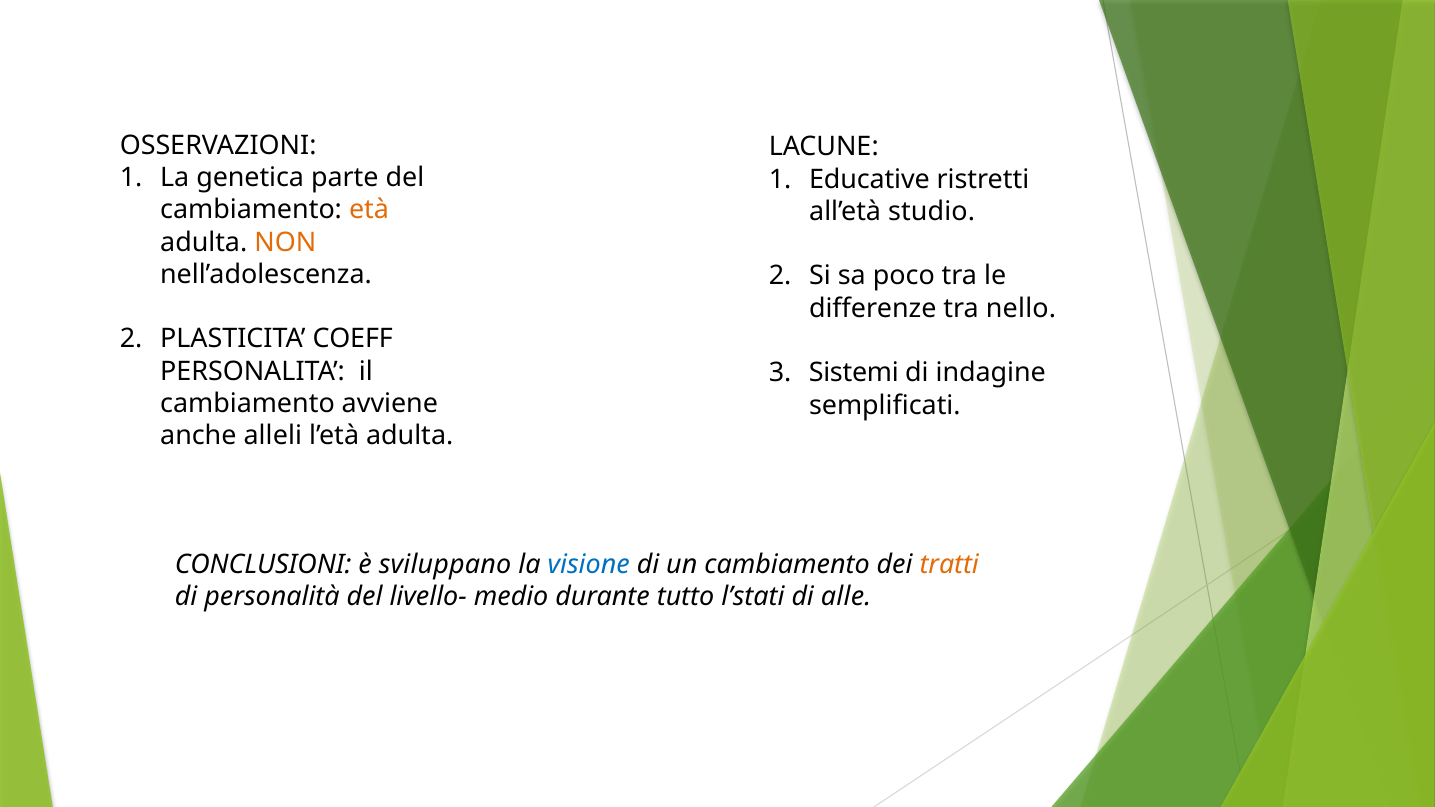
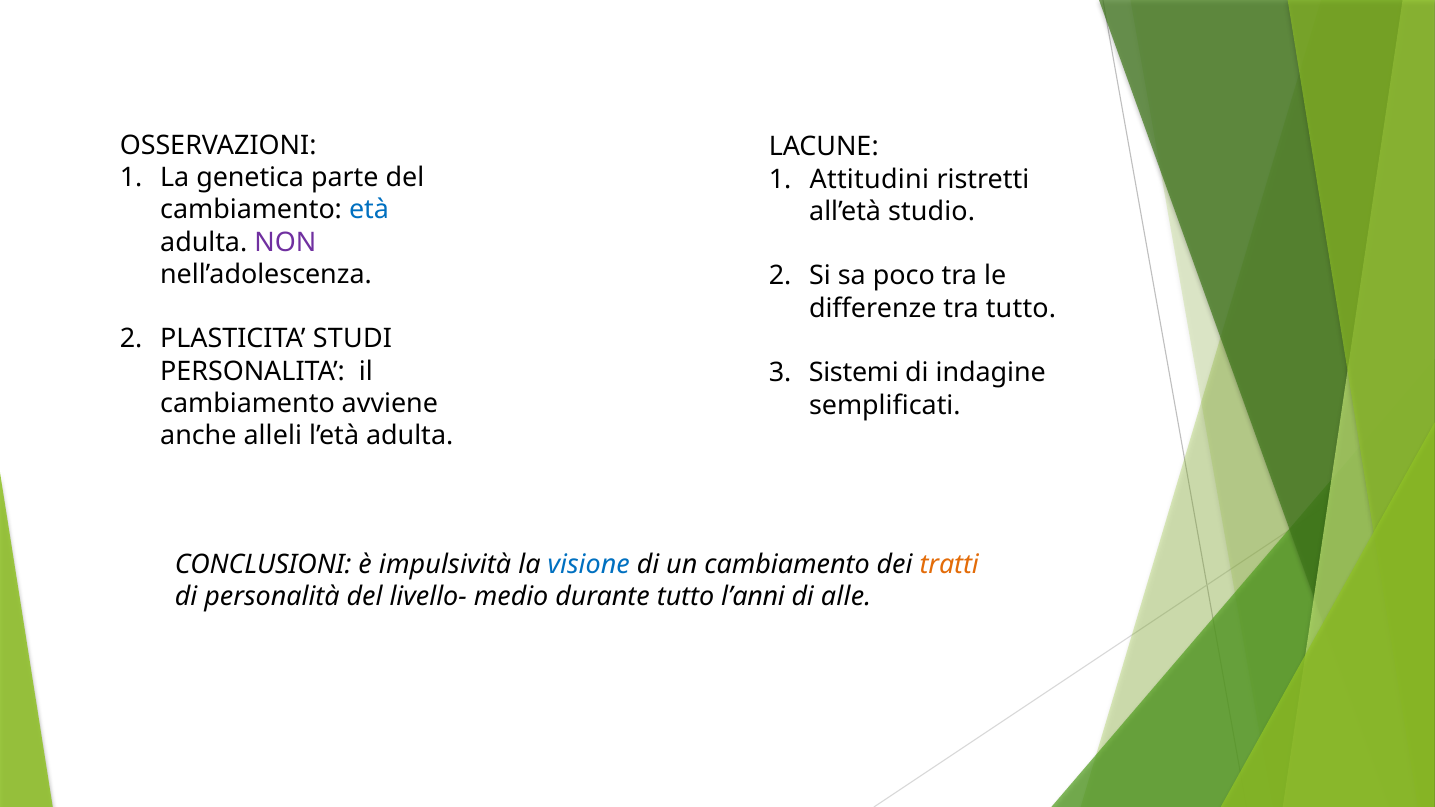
Educative: Educative -> Attitudini (869, 179)
età colour: orange -> blue (369, 210)
NON colour: orange -> purple (285, 242)
tra nello: nello -> tutto (1021, 308)
COEFF: COEFF -> STUDI (352, 339)
sviluppano: sviluppano -> impulsività (445, 564)
l’stati: l’stati -> l’anni (753, 597)
